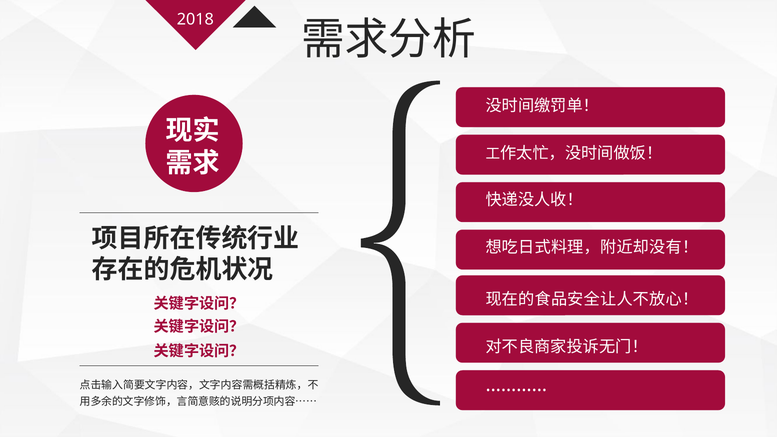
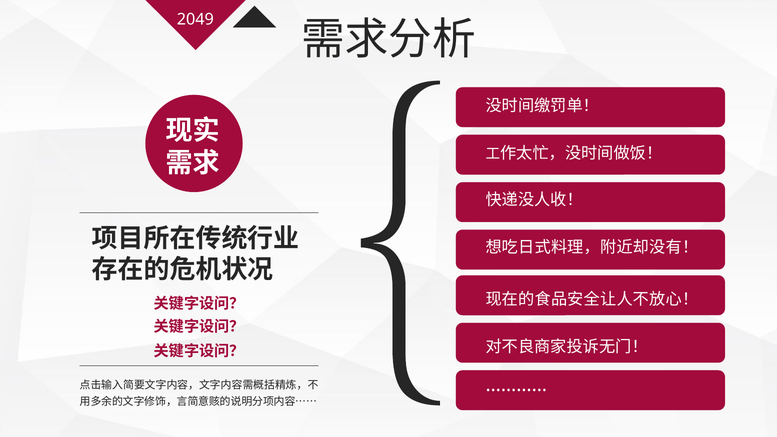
2018: 2018 -> 2049 (195, 19)
